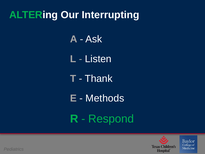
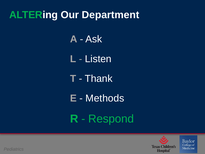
Interrupting: Interrupting -> Department (111, 15)
